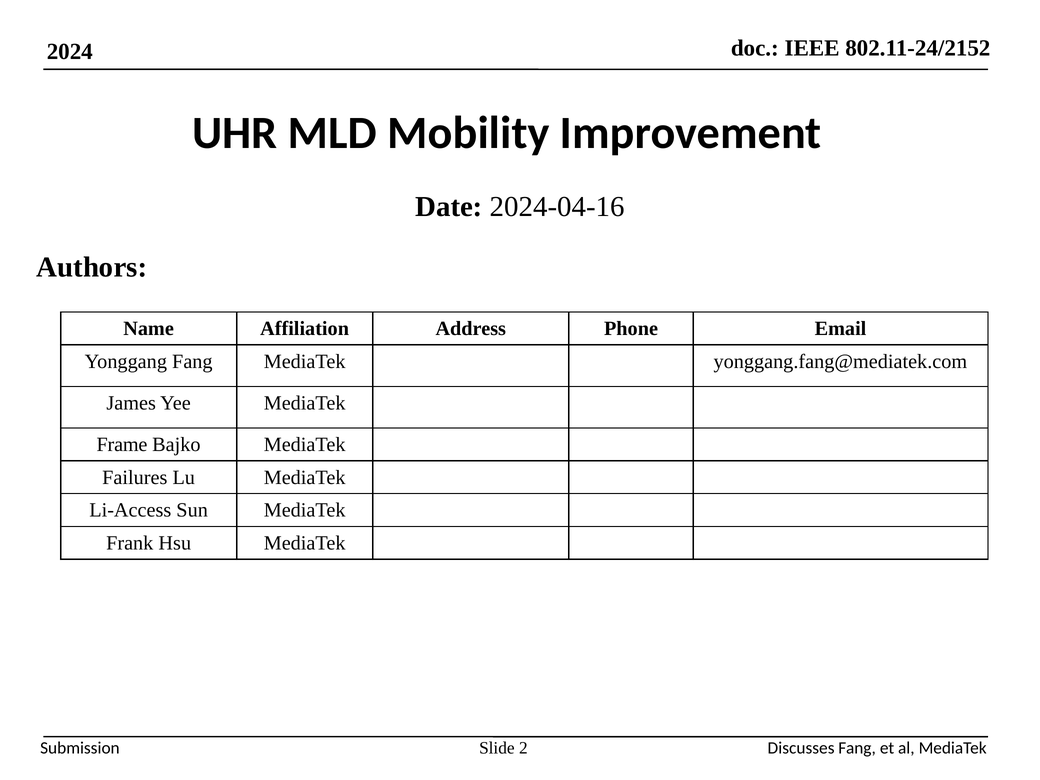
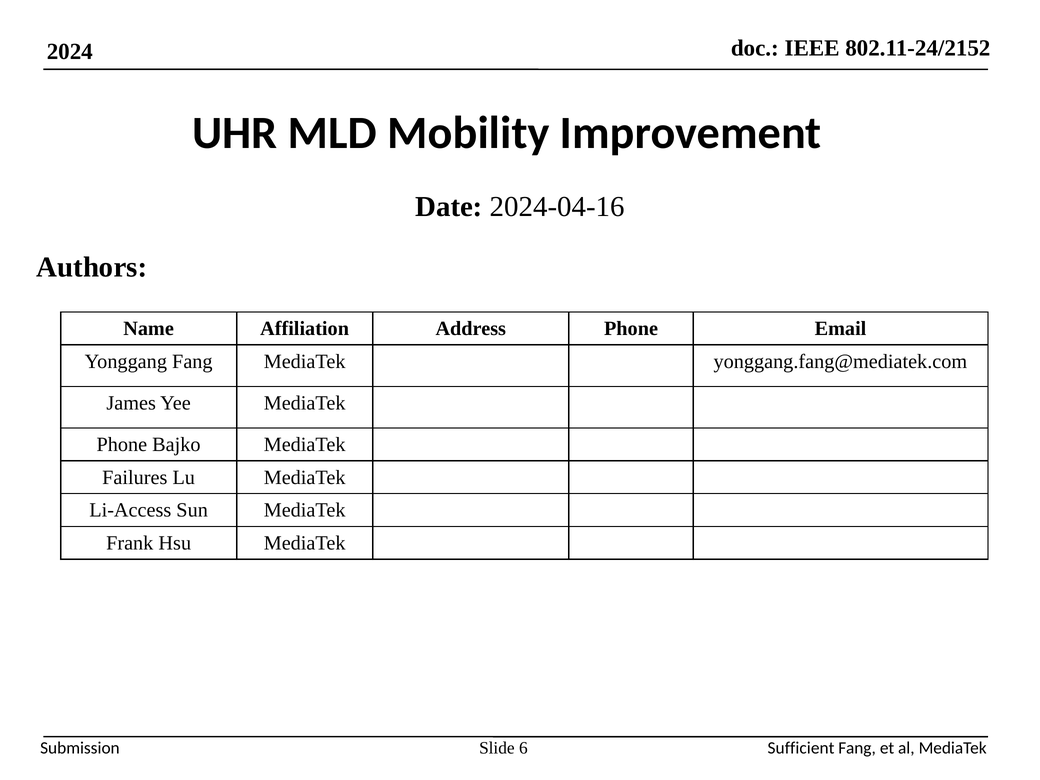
Frame: Frame -> Phone (122, 445)
2: 2 -> 6 (523, 748)
Discusses: Discusses -> Sufficient (801, 748)
